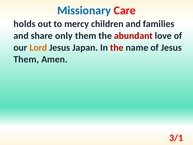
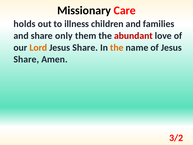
Missionary colour: blue -> black (84, 10)
mercy: mercy -> illness (77, 24)
Japan: Japan -> Share (85, 47)
the colour: red -> orange (117, 47)
Them: Them -> Share (26, 59)
3/1: 3/1 -> 3/2 (176, 138)
